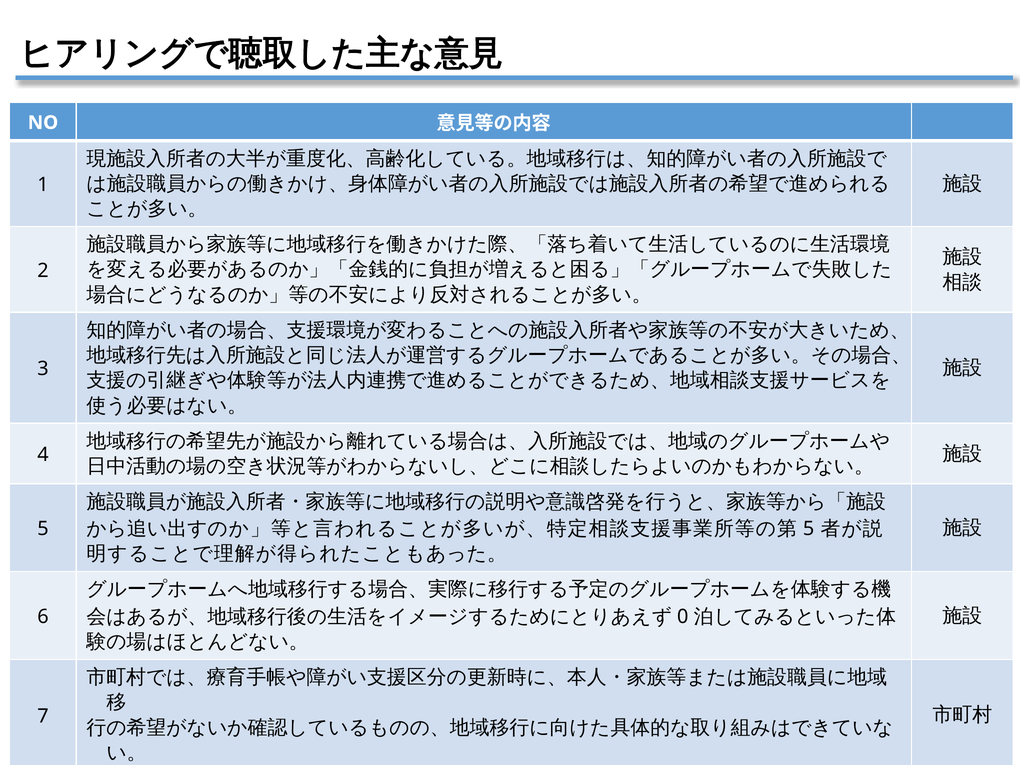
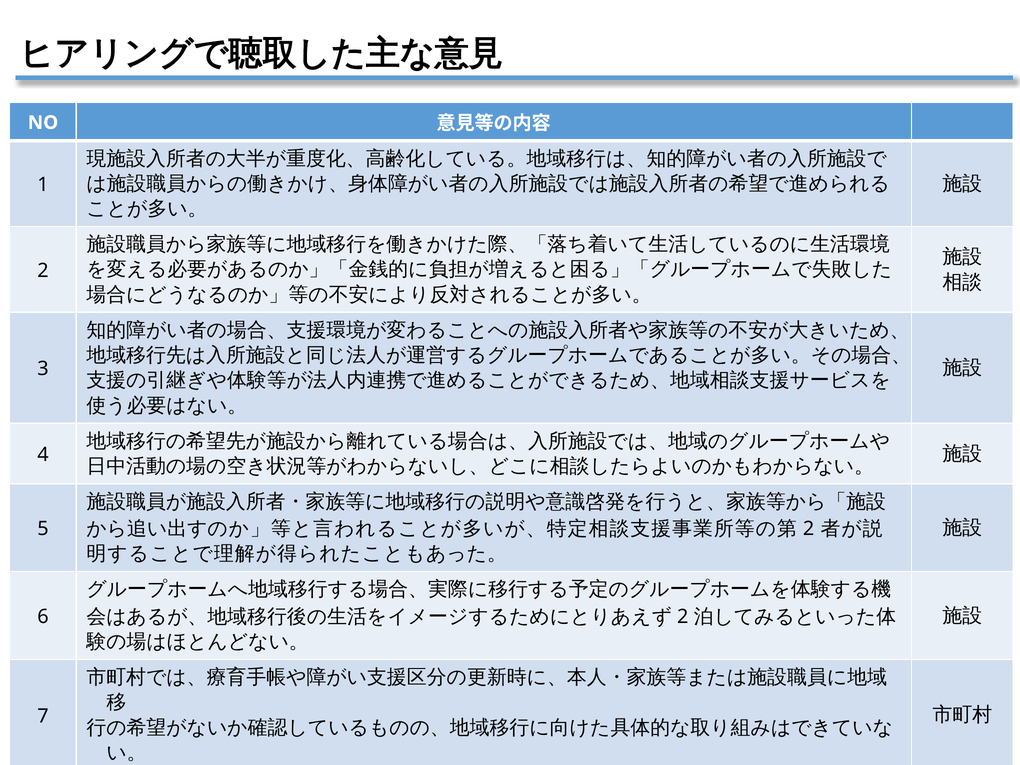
5: 5 -> 2 (809, 529)
0: 0 -> 2 (683, 617)
